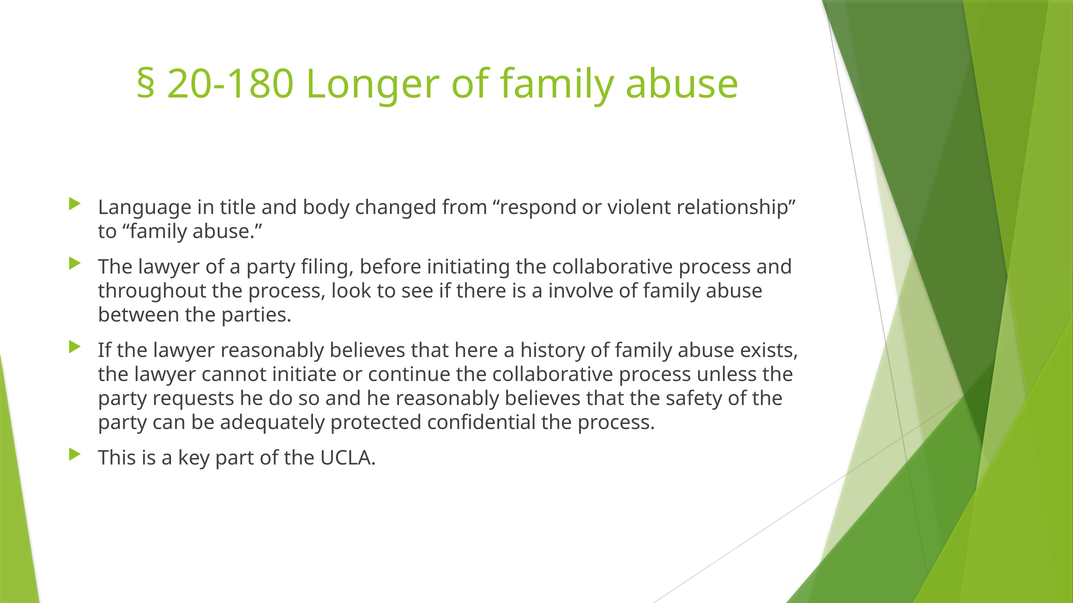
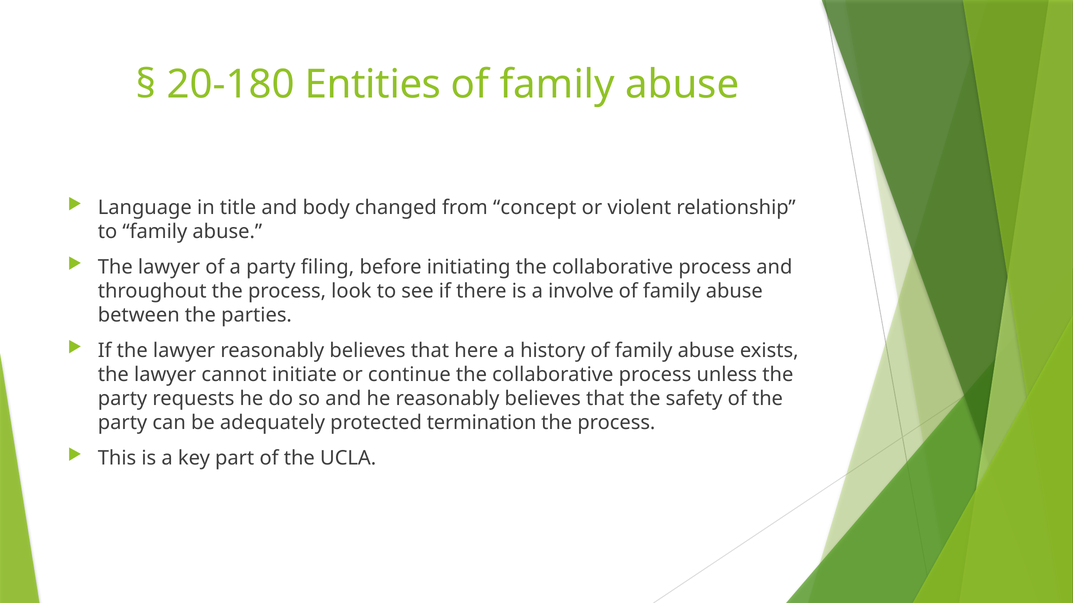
Longer: Longer -> Entities (373, 85)
respond: respond -> concept (535, 208)
confidential: confidential -> termination (482, 423)
